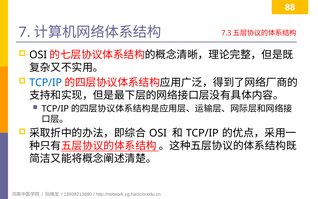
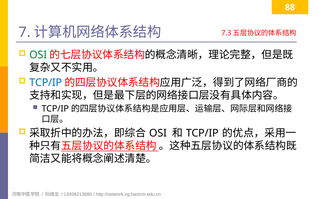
OSI colour: black -> green (38, 55)
